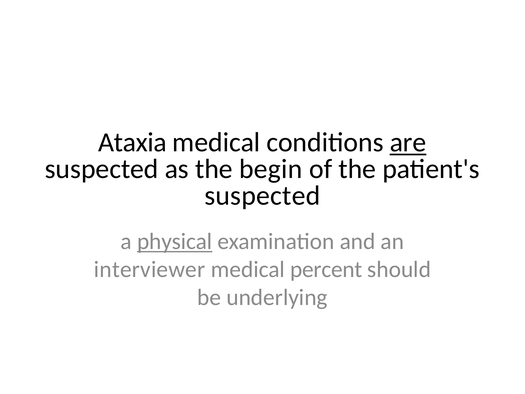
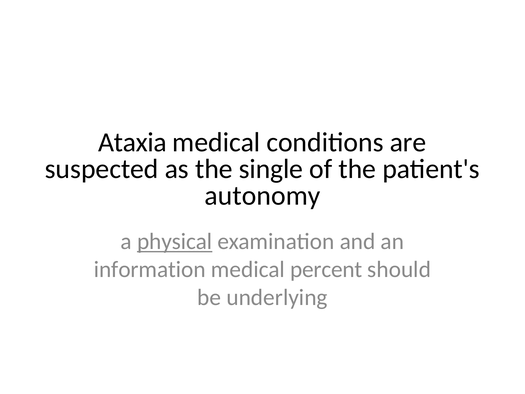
are underline: present -> none (408, 142)
begin: begin -> single (271, 169)
suspected: suspected -> autonomy (262, 196)
interviewer: interviewer -> information (150, 269)
